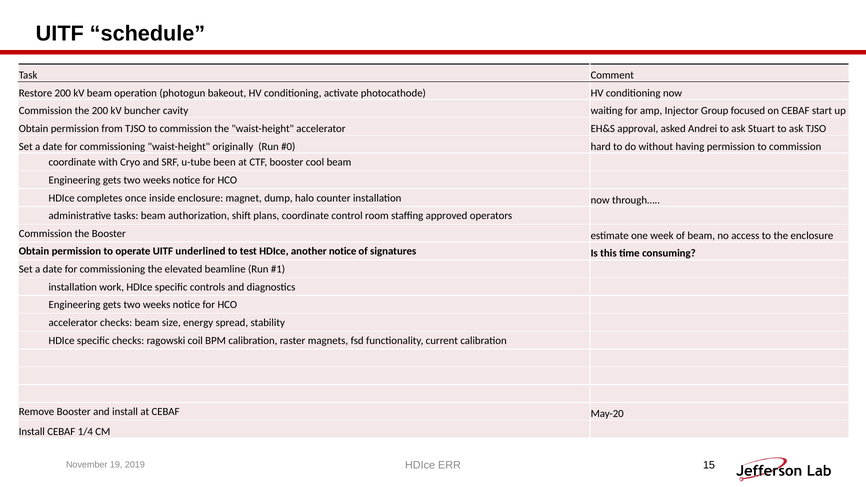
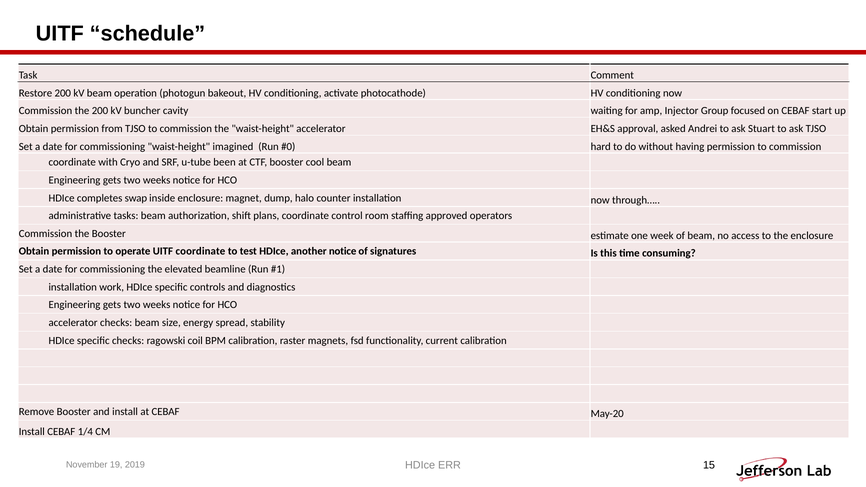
originally: originally -> imagined (233, 147)
once: once -> swap (136, 198)
UITF underlined: underlined -> coordinate (200, 251)
